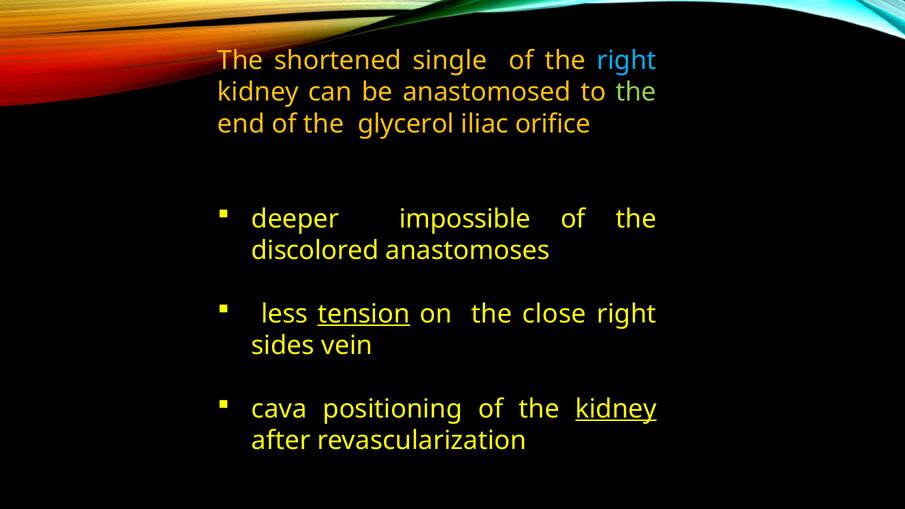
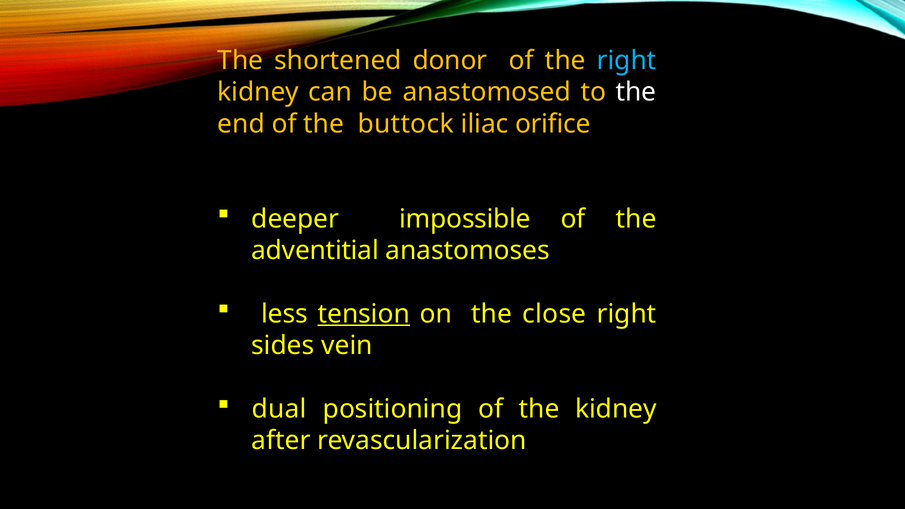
single: single -> donor (450, 61)
the colour: light green -> white (636, 92)
glycerol: glycerol -> buttock (406, 124)
discolored: discolored -> adventitial (315, 251)
cava: cava -> dual (279, 409)
kidney underline: present -> none (616, 409)
